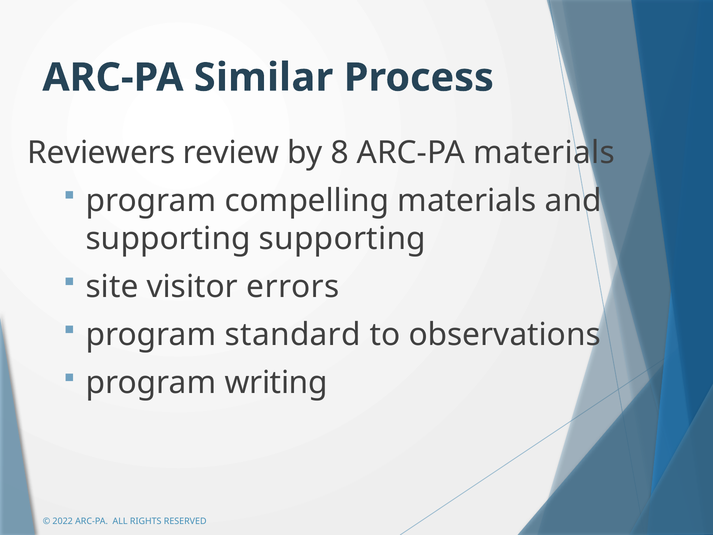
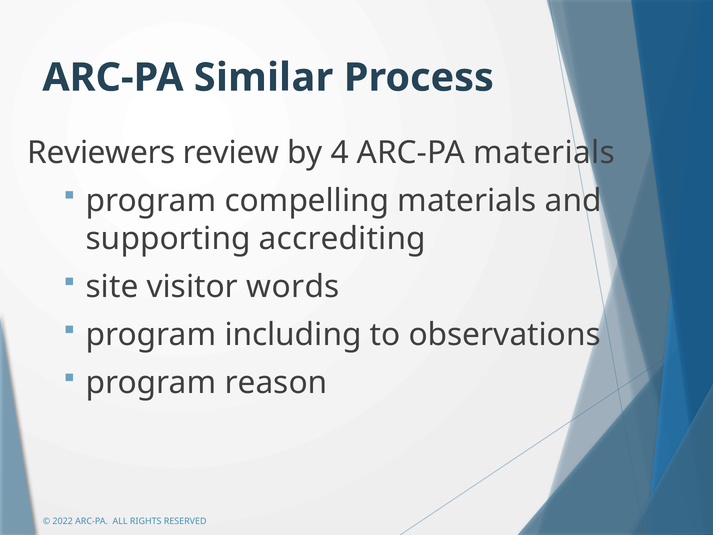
8: 8 -> 4 (340, 153)
supporting supporting: supporting -> accrediting (342, 239)
errors: errors -> words (293, 287)
standard: standard -> including (293, 335)
writing: writing -> reason (276, 383)
